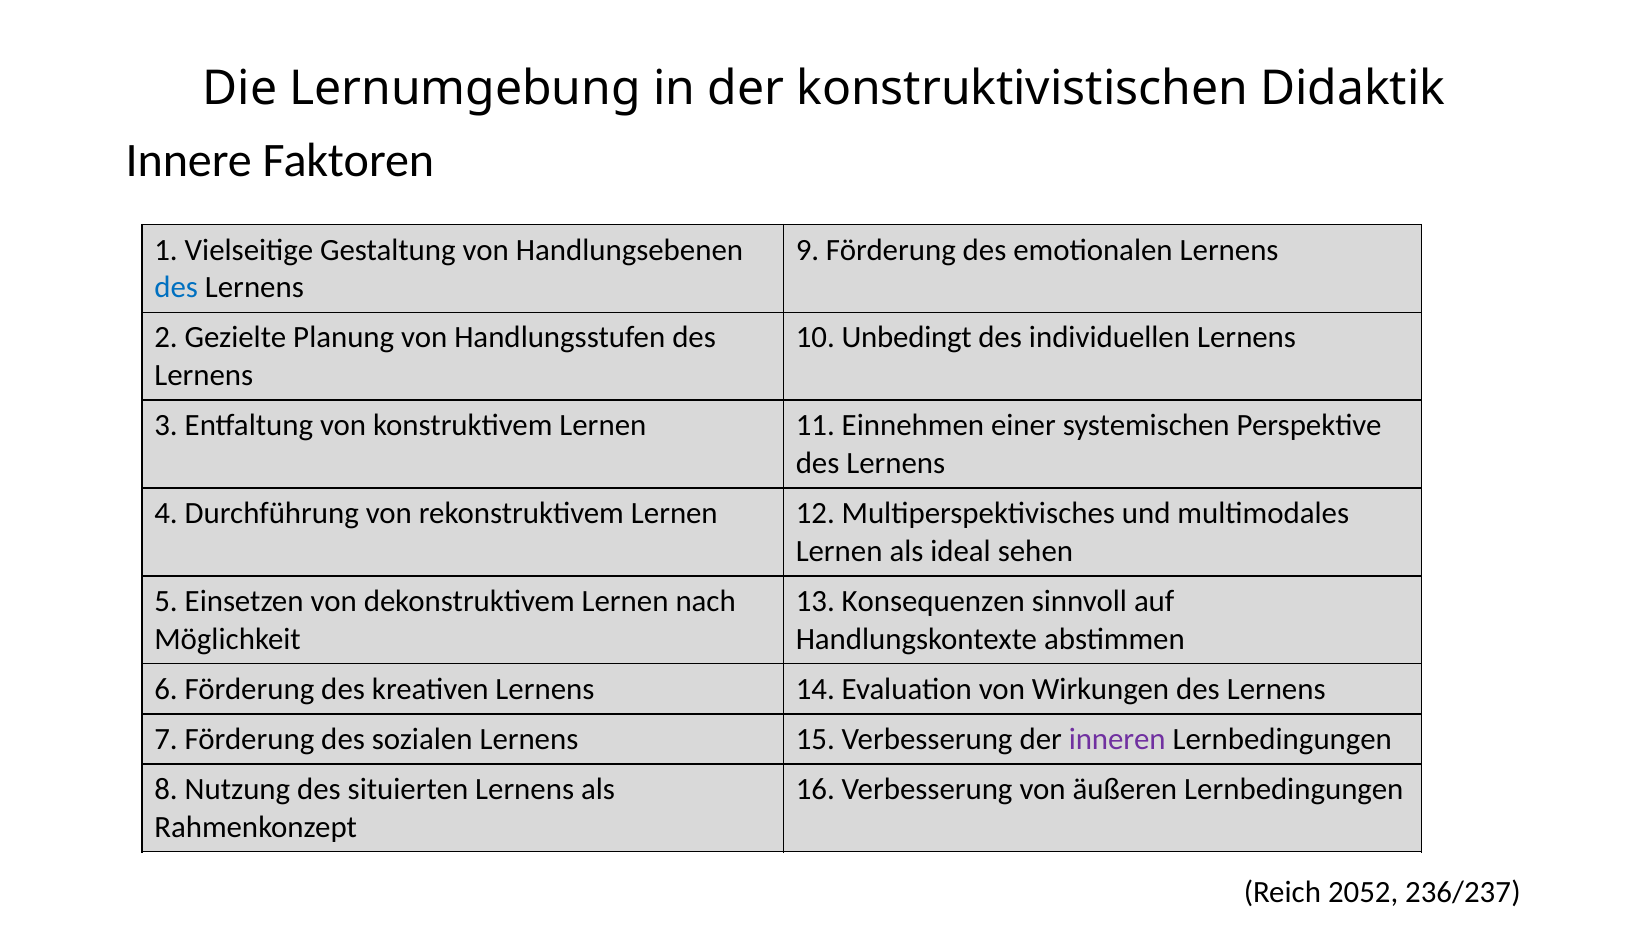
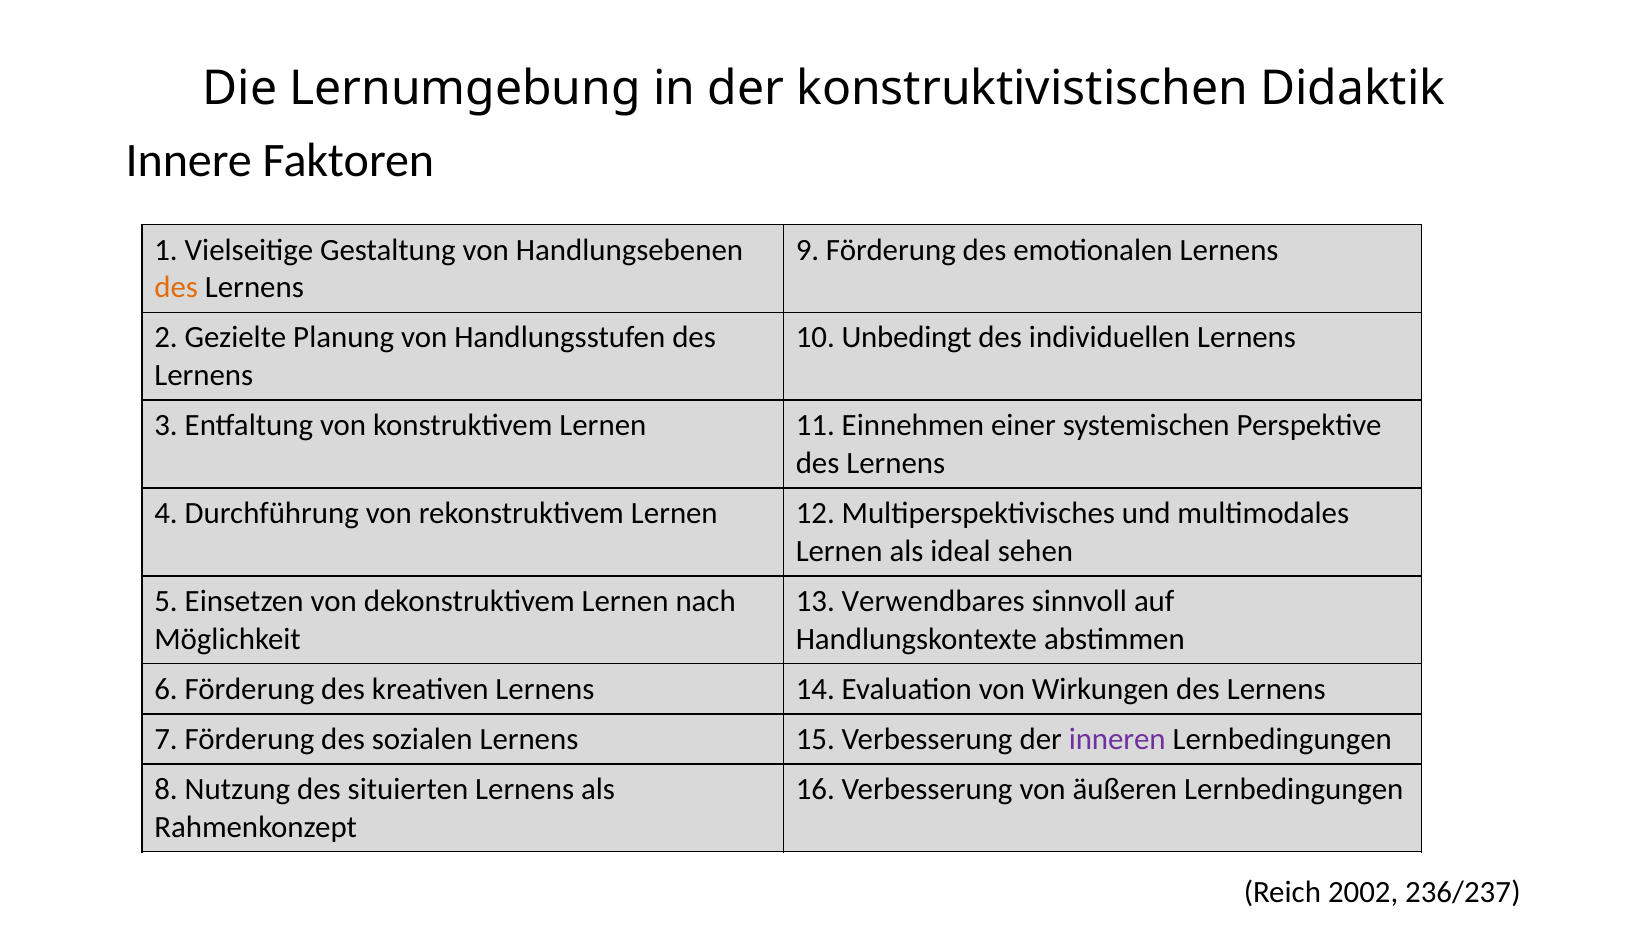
des colour: blue -> orange (176, 288)
Konsequenzen: Konsequenzen -> Verwendbares (933, 601)
2052: 2052 -> 2002 (1363, 892)
